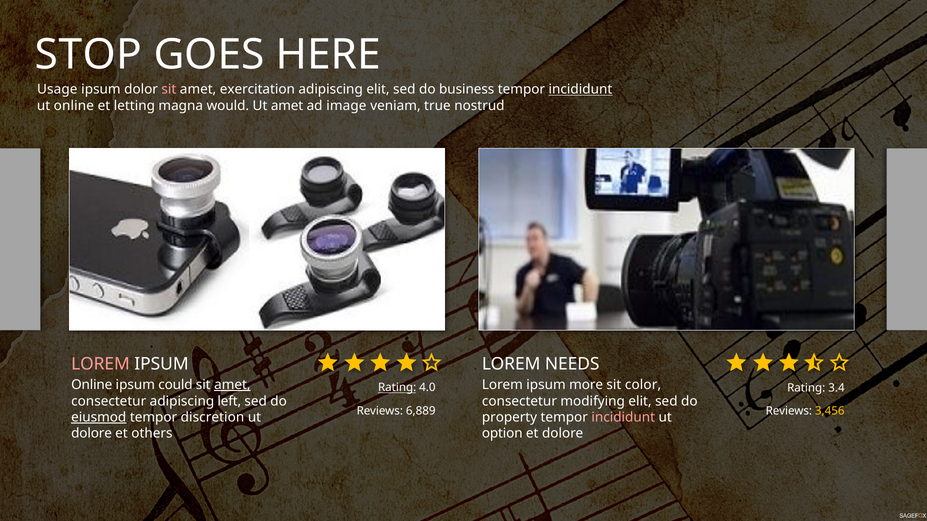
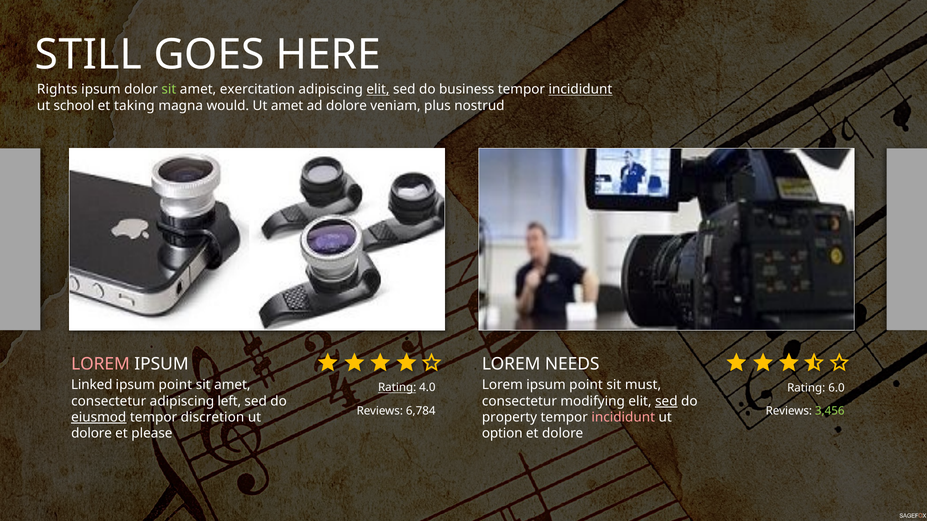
STOP: STOP -> STILL (89, 55)
Usage: Usage -> Rights (57, 89)
sit colour: pink -> light green (169, 89)
elit underline: none -> present (378, 89)
ut online: online -> school (74, 106)
letting: letting -> taking (134, 106)
ad image: image -> dolore (346, 106)
true: true -> plus (437, 106)
Online: Online -> Linked (92, 385)
could: could -> point (175, 385)
amet underline: present -> none (232, 385)
Lorem ipsum more: more -> point (586, 385)
color: color -> must (643, 385)
3.4: 3.4 -> 6.0 (836, 388)
sed underline: none -> present (666, 401)
6,889: 6,889 -> 6,784 (421, 411)
3,456 colour: yellow -> light green (830, 411)
others: others -> please (152, 434)
